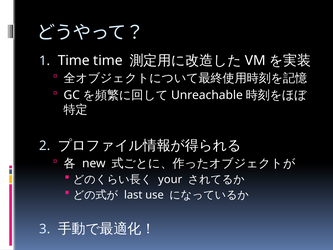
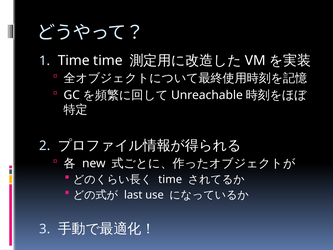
your: your -> time (170, 179)
